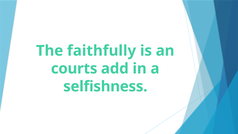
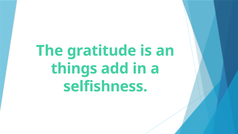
faithfully: faithfully -> gratitude (102, 51)
courts: courts -> things (74, 69)
